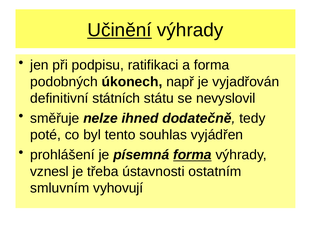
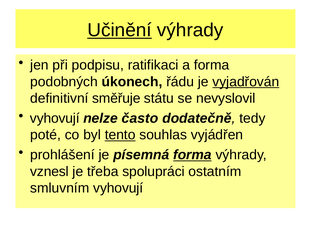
např: např -> řádu (180, 82)
vyjadřován underline: none -> present (246, 82)
státních: státních -> směřuje (116, 98)
směřuje: směřuje -> vyhovují (55, 118)
ihned: ihned -> často (140, 118)
tento underline: none -> present (120, 135)
ústavnosti: ústavnosti -> spolupráci (154, 172)
